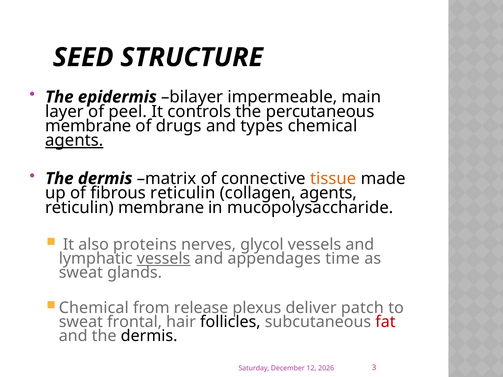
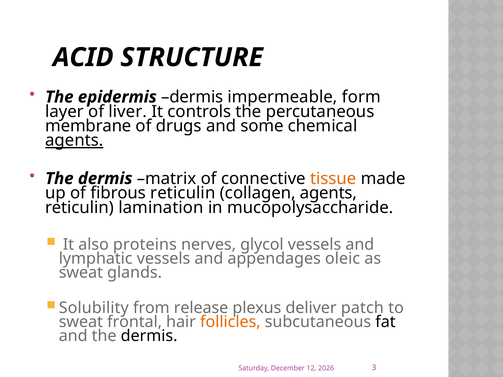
SEED: SEED -> ACID (83, 57)
epidermis bilayer: bilayer -> dermis (192, 97)
main: main -> form (361, 97)
peel: peel -> liver (128, 112)
types: types -> some (262, 126)
reticulin membrane: membrane -> lamination (161, 208)
vessels underline: present -> none (164, 259)
time: time -> oleic (343, 259)
Chemical: Chemical -> Solubility (94, 308)
follicles colour: black -> orange (230, 322)
fat colour: red -> black (385, 322)
